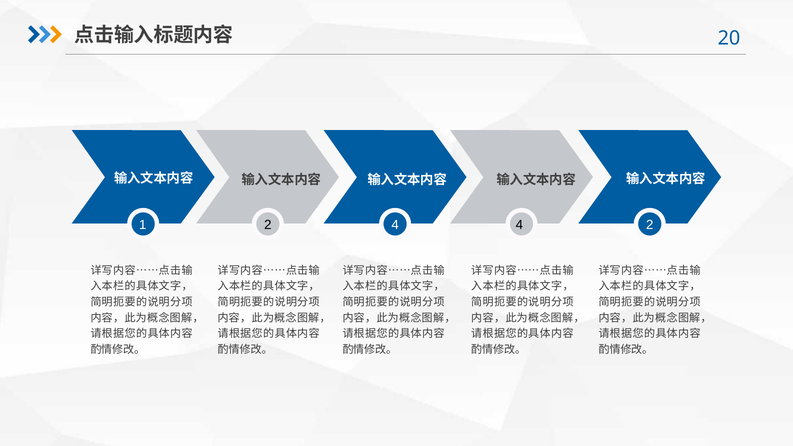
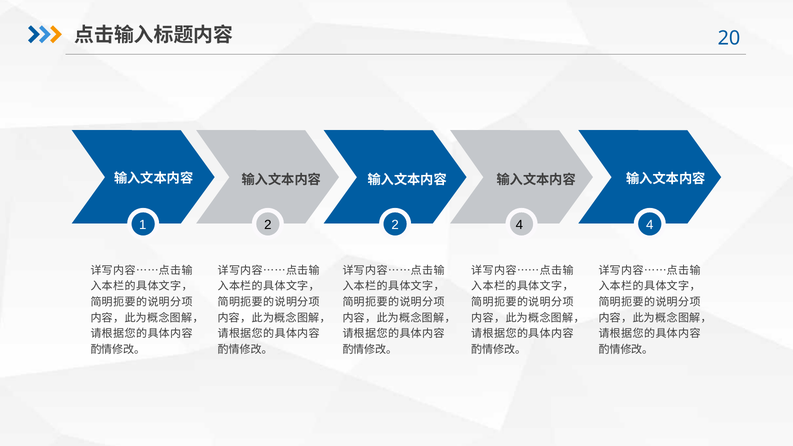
2 4: 4 -> 2 (395, 225)
4 2: 2 -> 4 (650, 225)
